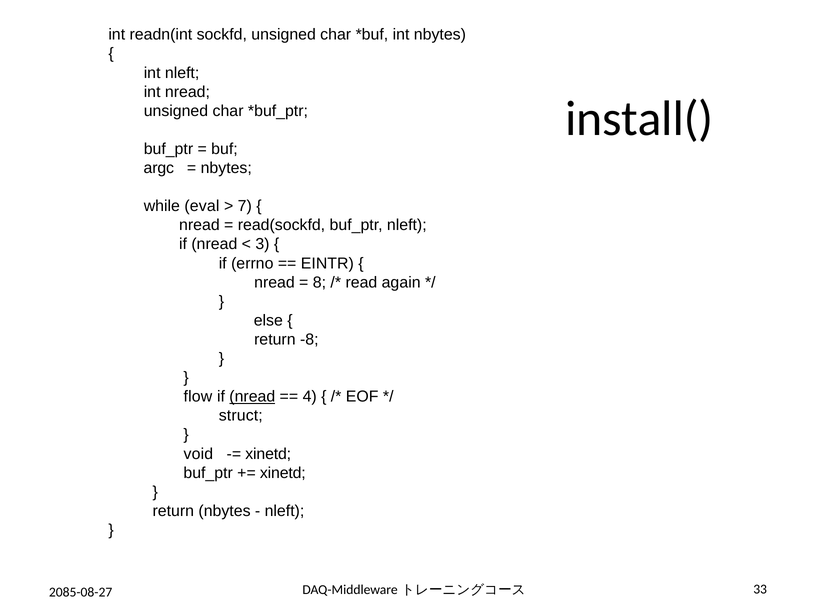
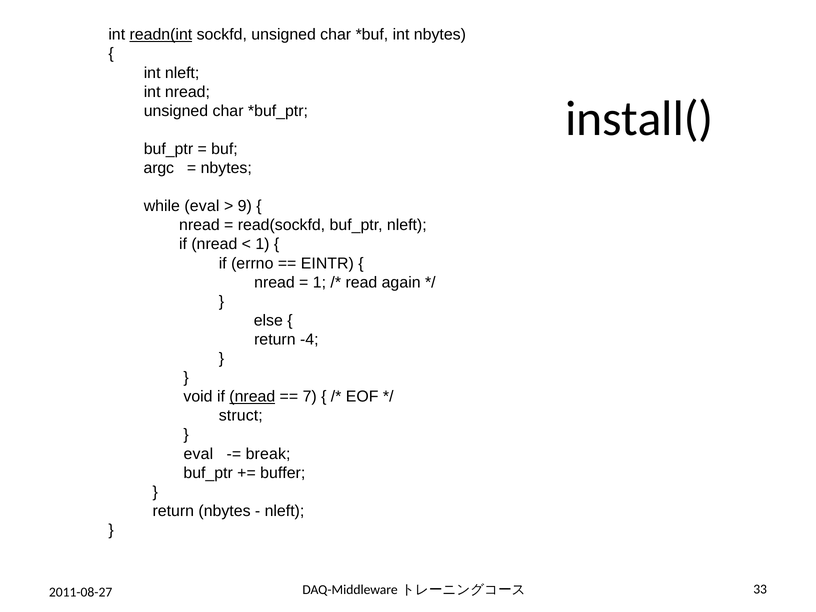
readn(int underline: none -> present (161, 35)
7: 7 -> 9 (245, 206)
3: 3 -> 1 (262, 244)
8: 8 -> 1 (319, 282)
-8: -8 -> -4 (309, 339)
flow: flow -> void (198, 397)
4: 4 -> 7 (310, 397)
void: void -> eval (198, 454)
xinetd: xinetd -> break (268, 454)
xinetd: xinetd -> buffer (283, 473)
2085-08-27: 2085-08-27 -> 2011-08-27 (81, 592)
